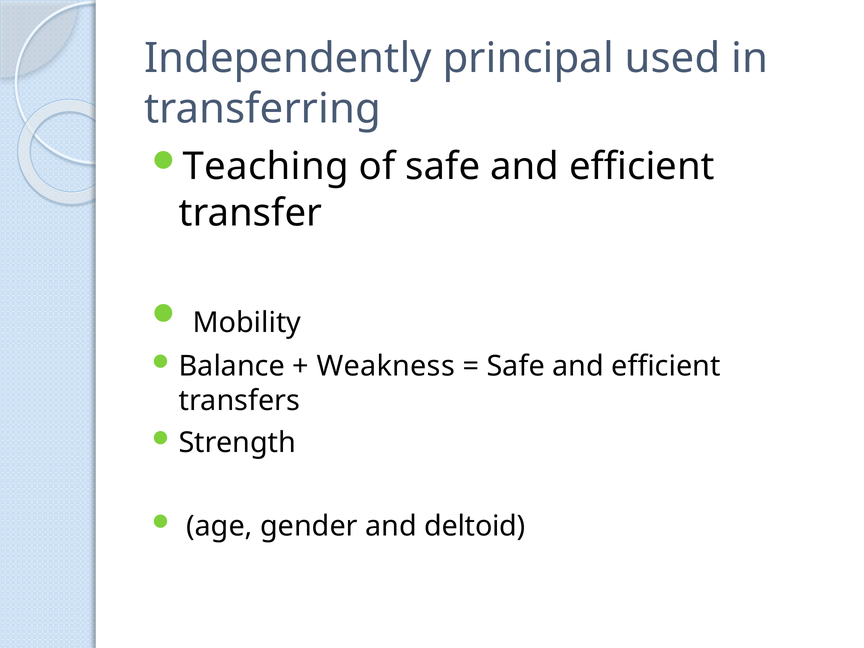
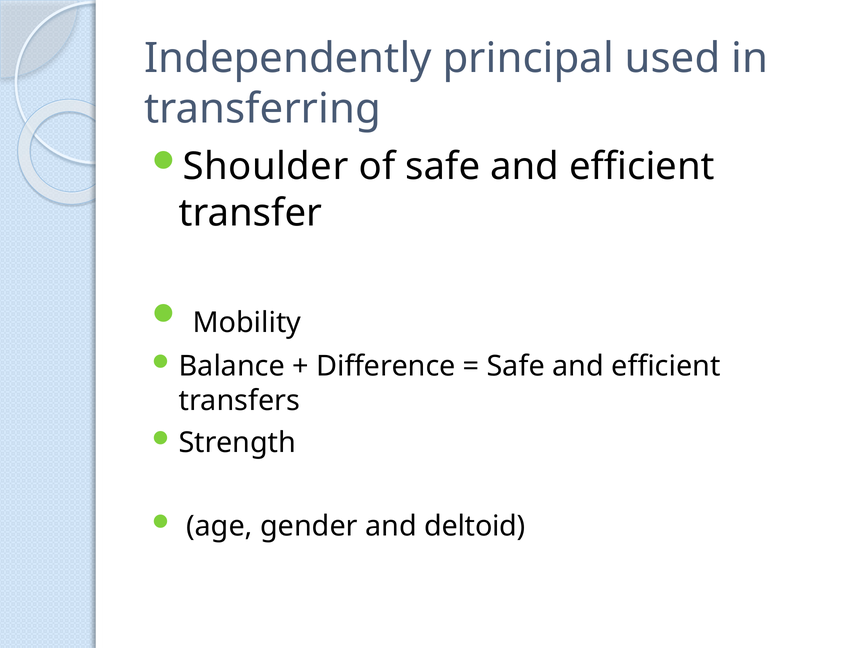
Teaching: Teaching -> Shoulder (266, 167)
Weakness: Weakness -> Difference (386, 366)
